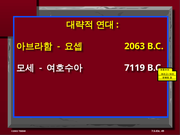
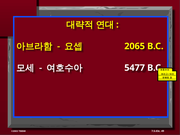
2063: 2063 -> 2065 (135, 46)
7119: 7119 -> 5477 (135, 68)
